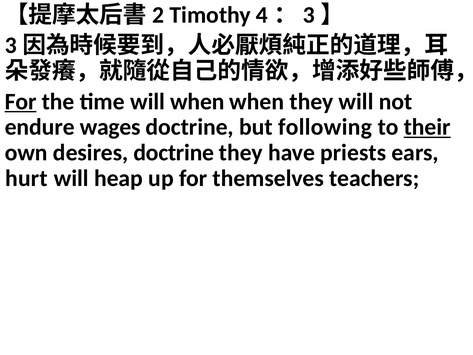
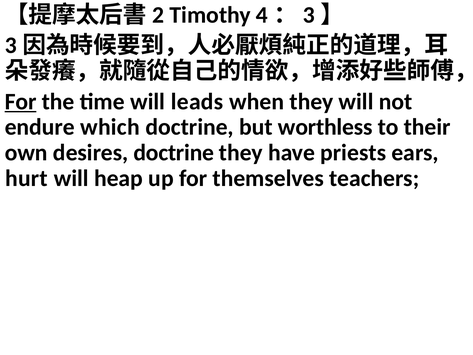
will when: when -> leads (197, 102)
wages: wages -> which (110, 127)
following: following -> worthless (325, 127)
their underline: present -> none (427, 127)
